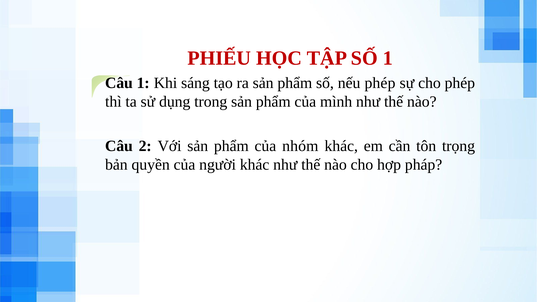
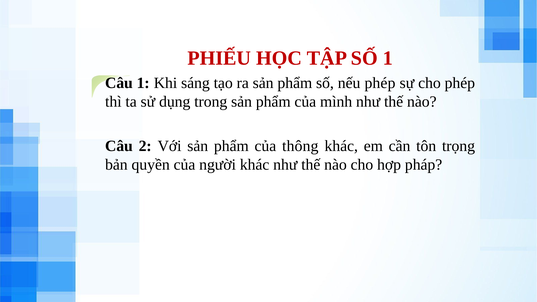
nhóm: nhóm -> thông (300, 146)
